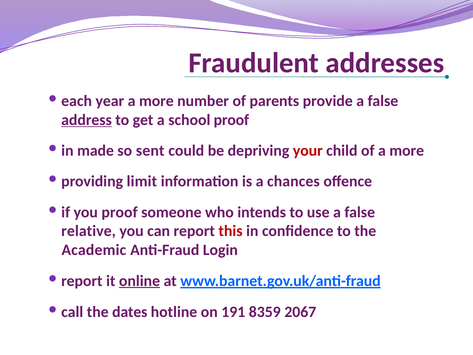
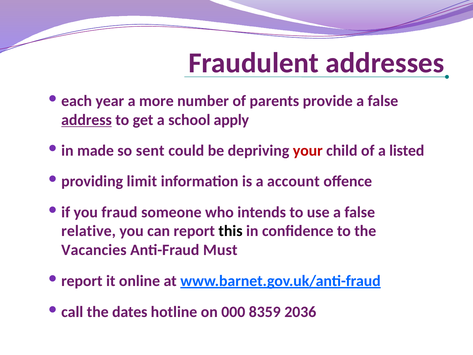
school proof: proof -> apply (231, 120)
of a more: more -> listed (407, 151)
chances: chances -> account (293, 181)
you proof: proof -> fraud (119, 212)
this colour: red -> black (231, 231)
Academic: Academic -> Vacancies (94, 250)
Login: Login -> Must (220, 250)
online underline: present -> none (140, 281)
191: 191 -> 000 (233, 312)
2067: 2067 -> 2036 (300, 312)
